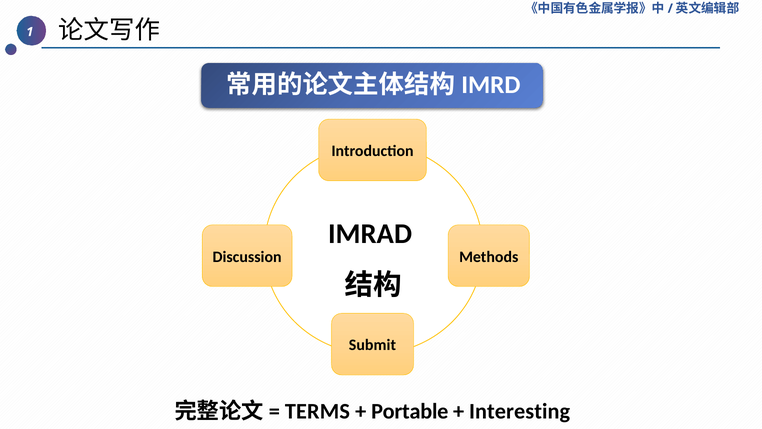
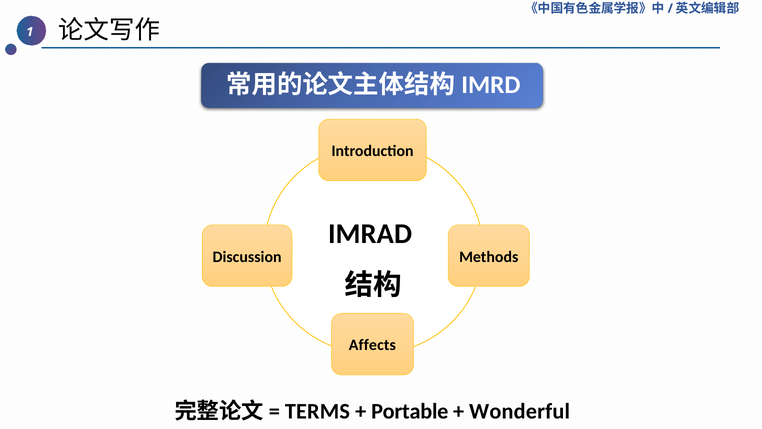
Submit: Submit -> Affects (372, 345)
Interesting: Interesting -> Wonderful (520, 411)
